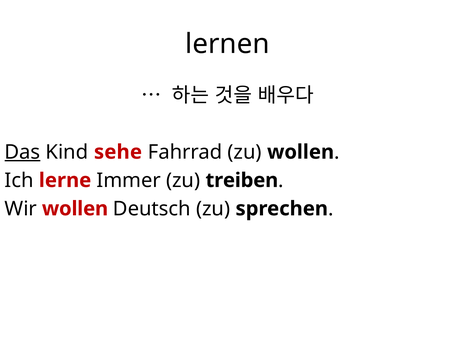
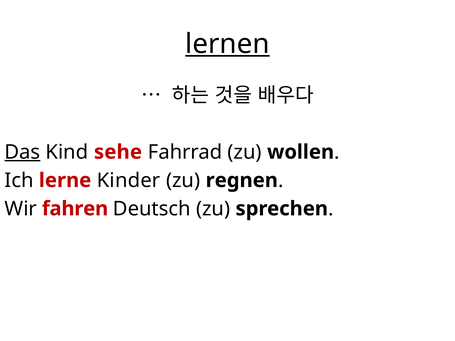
lernen underline: none -> present (227, 44)
Immer: Immer -> Kinder (129, 180)
treiben: treiben -> regnen (242, 180)
Wir wollen: wollen -> fahren (75, 209)
